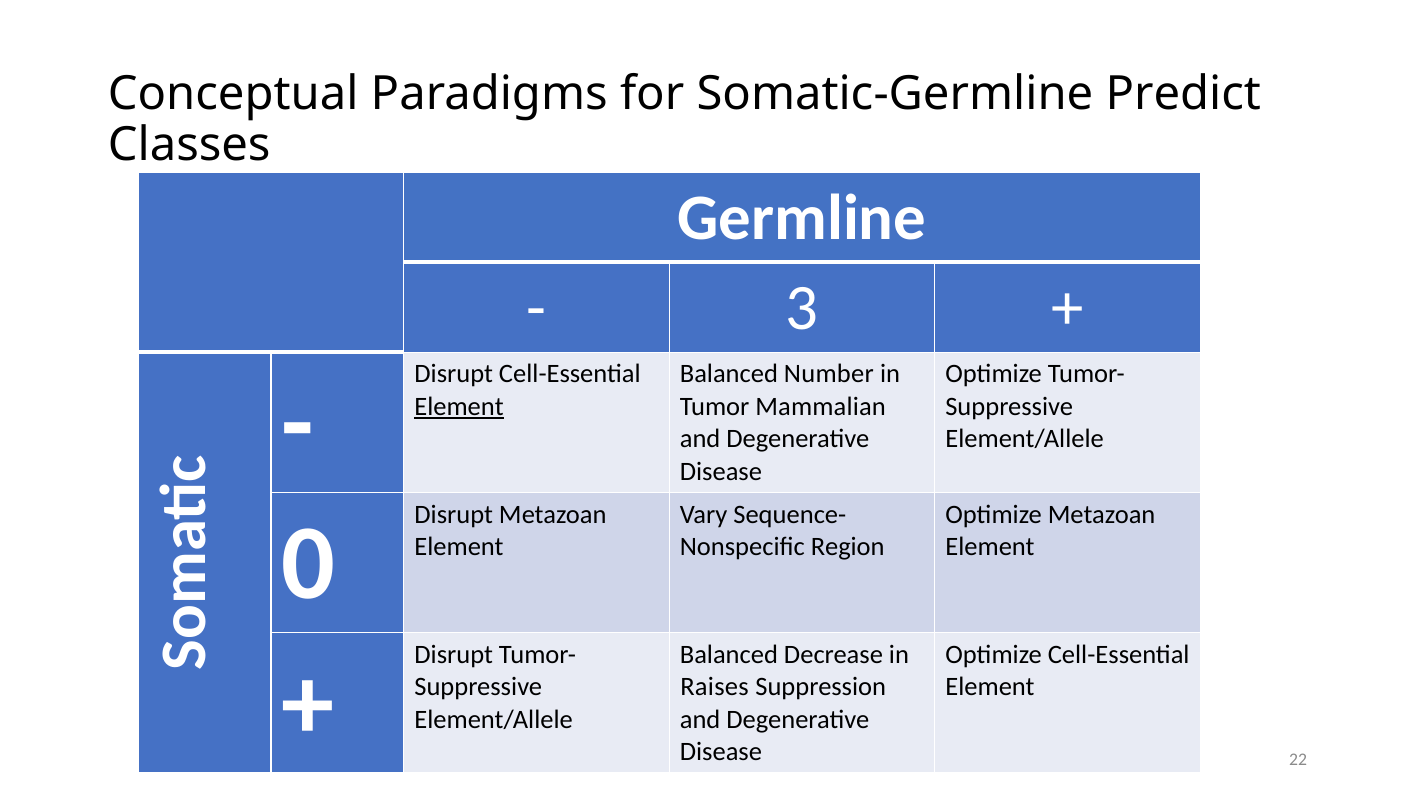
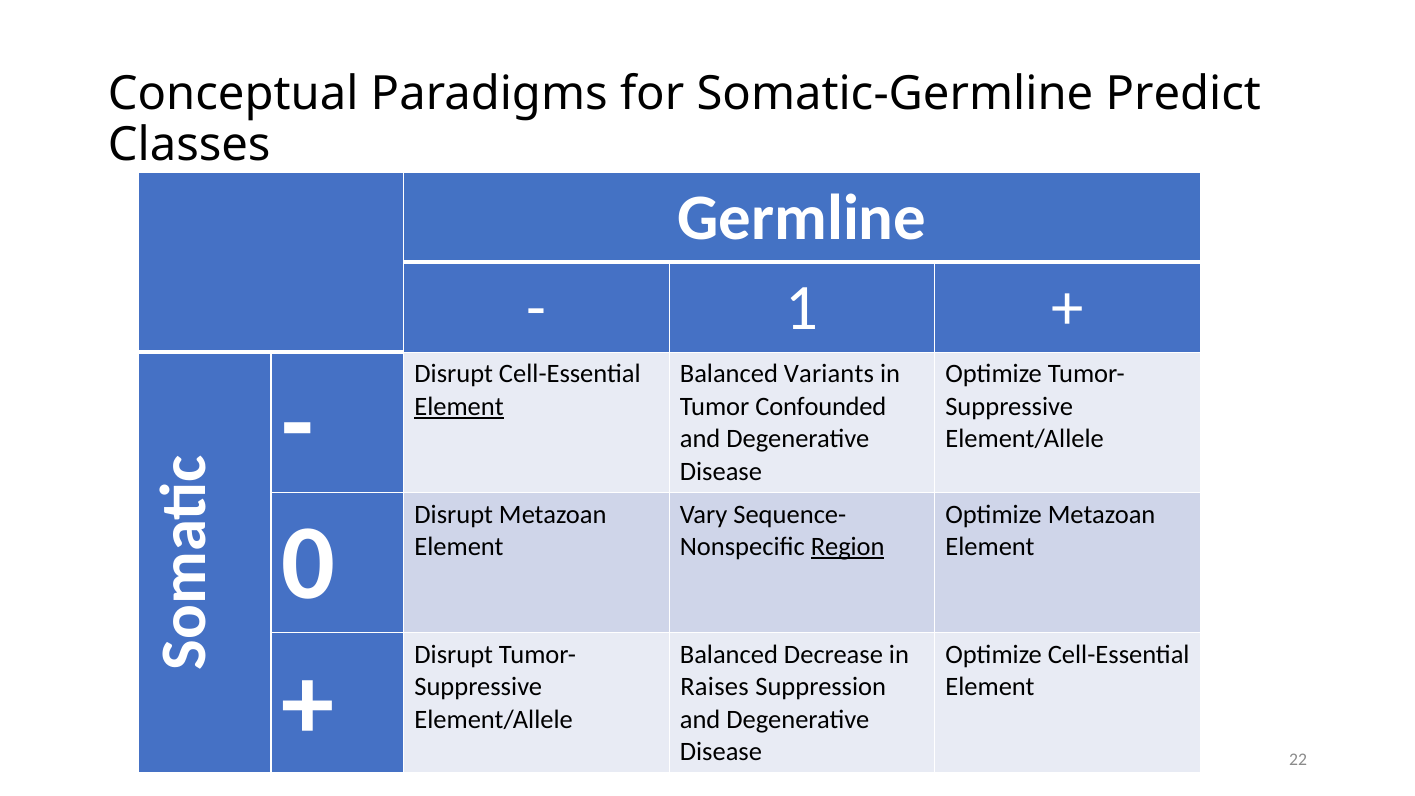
3: 3 -> 1 (802, 308)
Number: Number -> Variants (829, 374)
Mammalian: Mammalian -> Confounded (821, 407)
Region underline: none -> present (848, 547)
